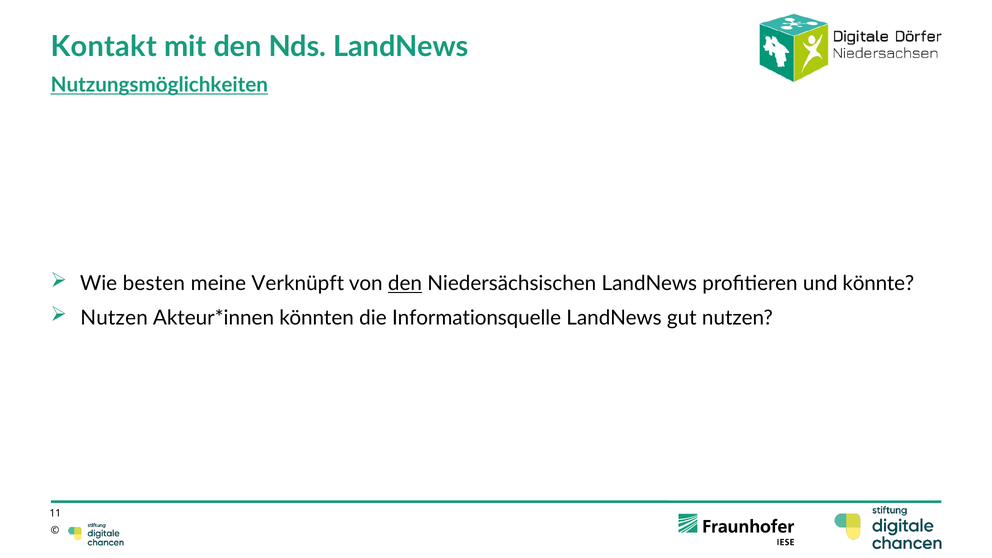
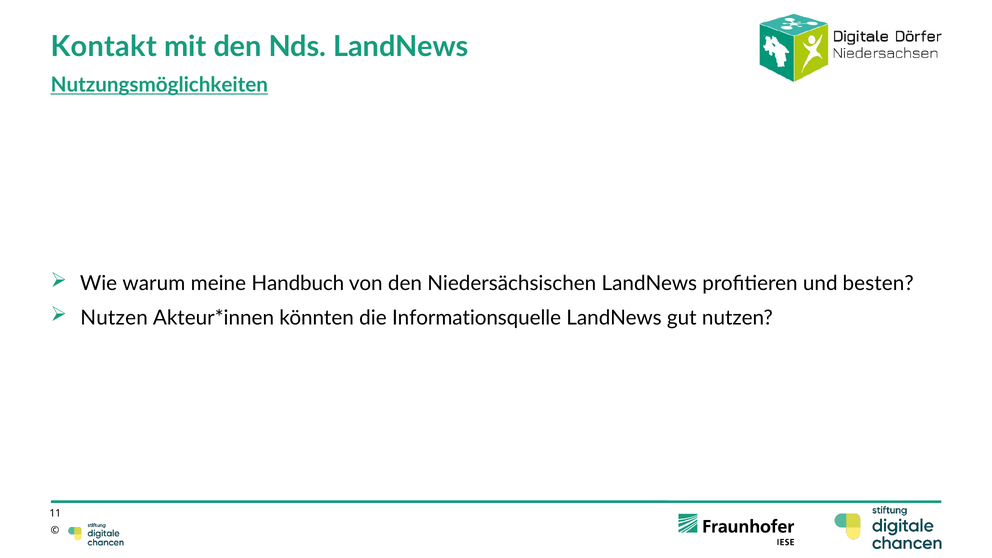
besten: besten -> warum (154, 284)
Verknüpft: Verknüpft -> Handbuch (298, 284)
den underline: present -> none (405, 284)
könnte: könnte -> besten (878, 284)
